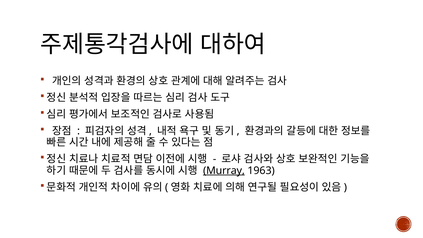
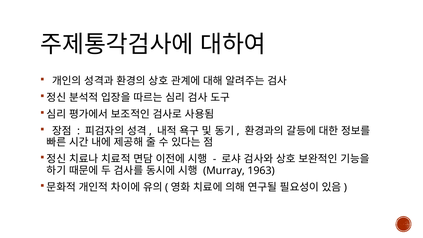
Murray underline: present -> none (224, 170)
